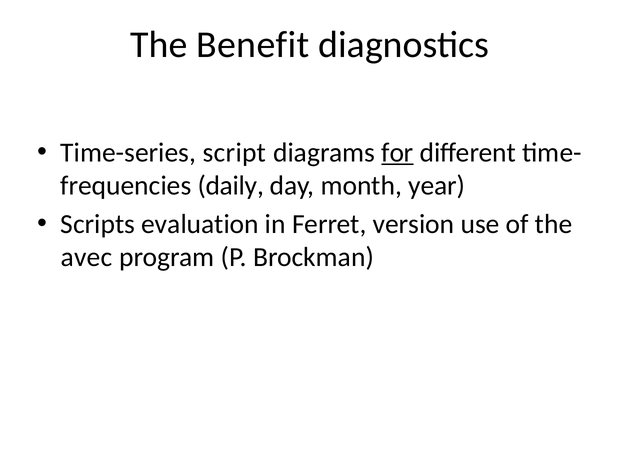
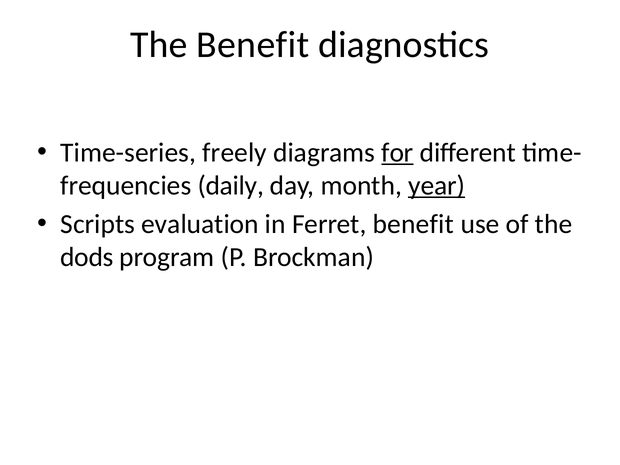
script: script -> freely (235, 152)
year underline: none -> present (437, 186)
Ferret version: version -> benefit (413, 224)
avec: avec -> dods (87, 257)
